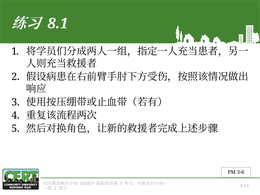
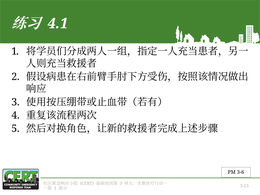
8.1: 8.1 -> 4.1 (58, 23)
